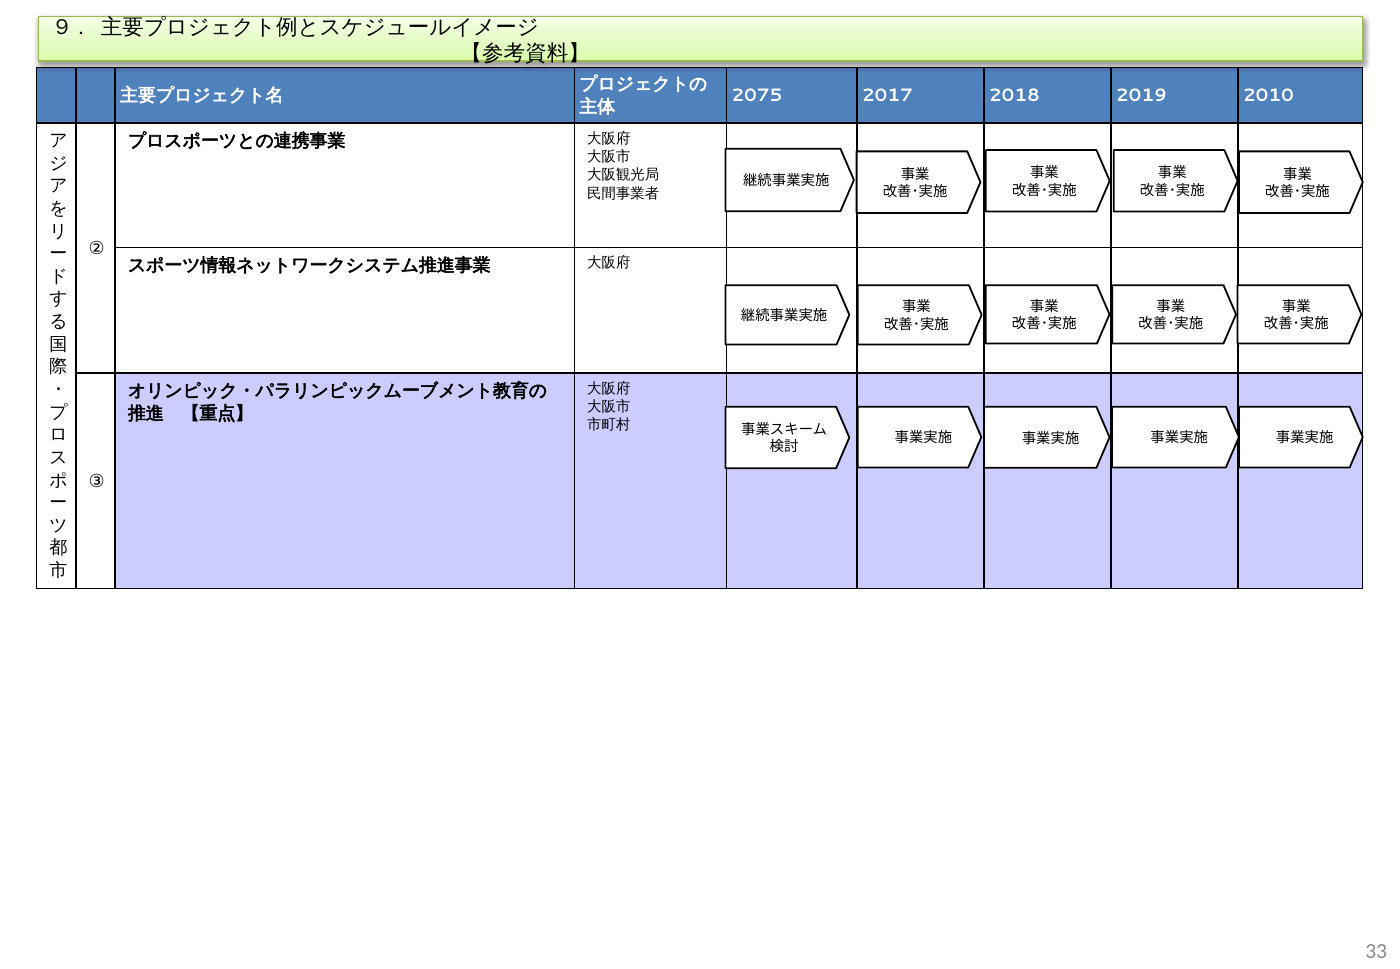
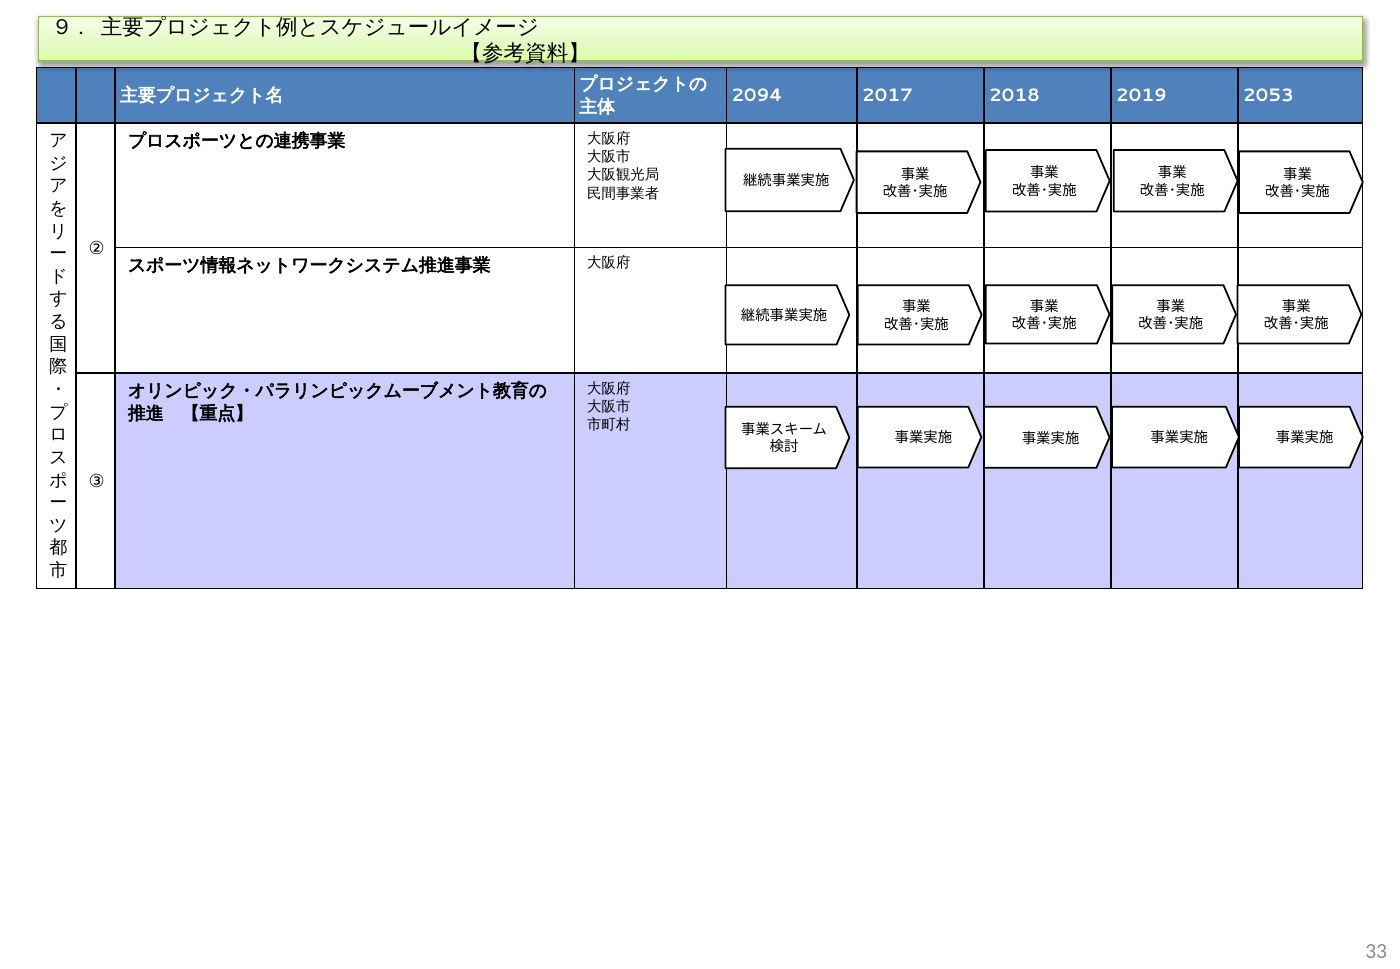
2075: 2075 -> 2094 (757, 96)
2010: 2010 -> 2053 (1268, 96)
